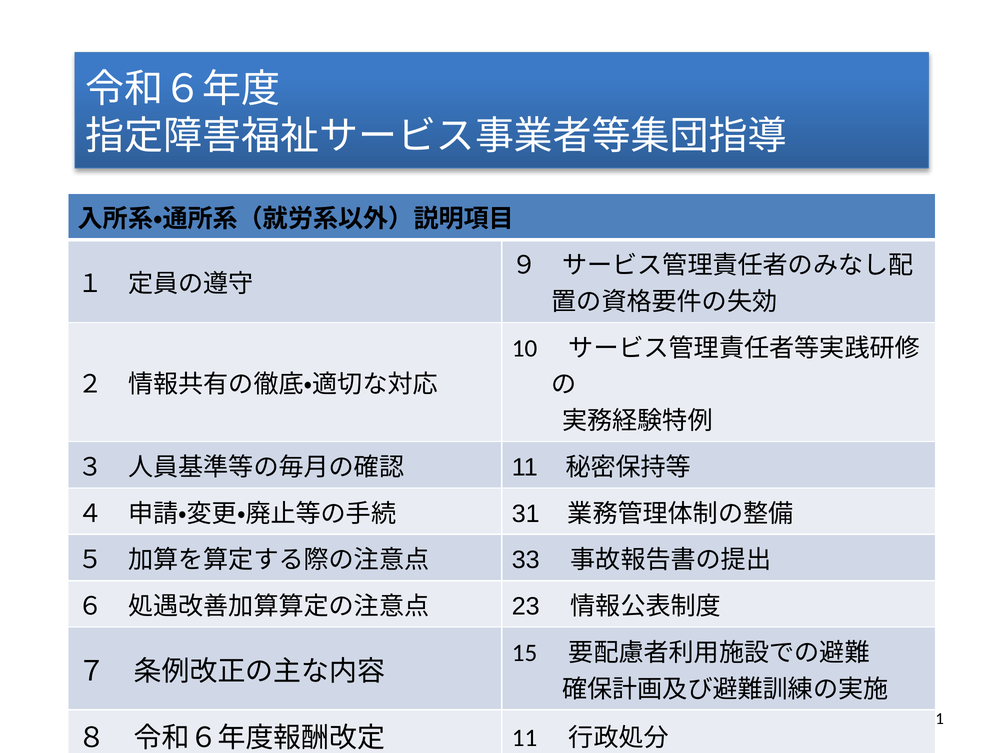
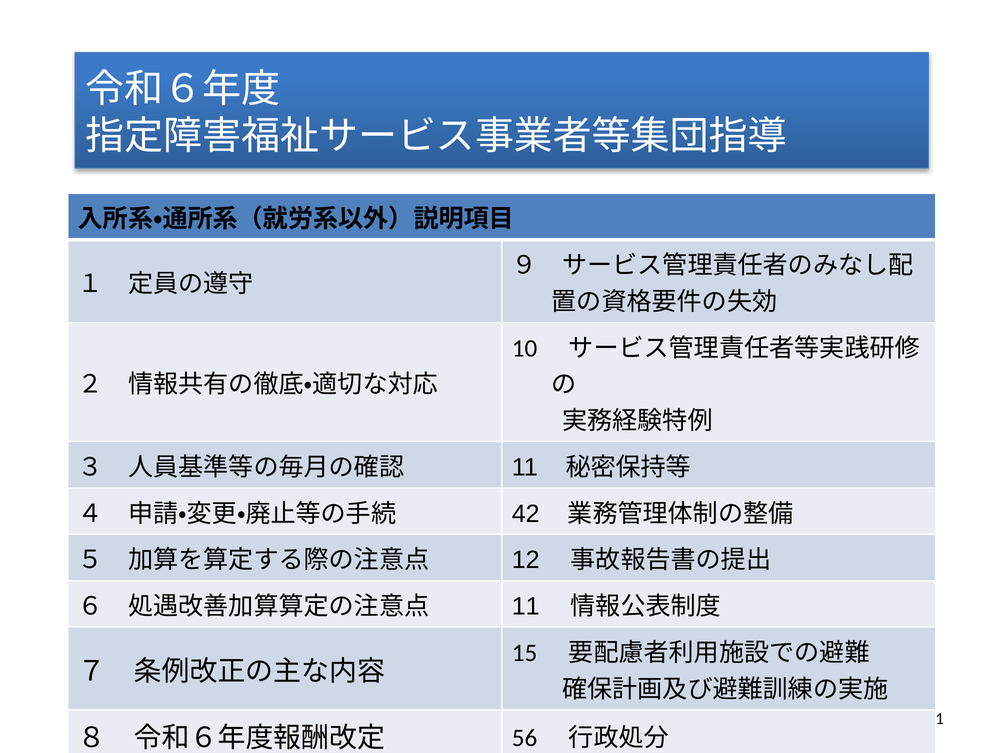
31: 31 -> 42 (526, 514)
33: 33 -> 12 (526, 560)
23: 23 -> 11 (526, 607)
11: 11 -> 56 (525, 738)
